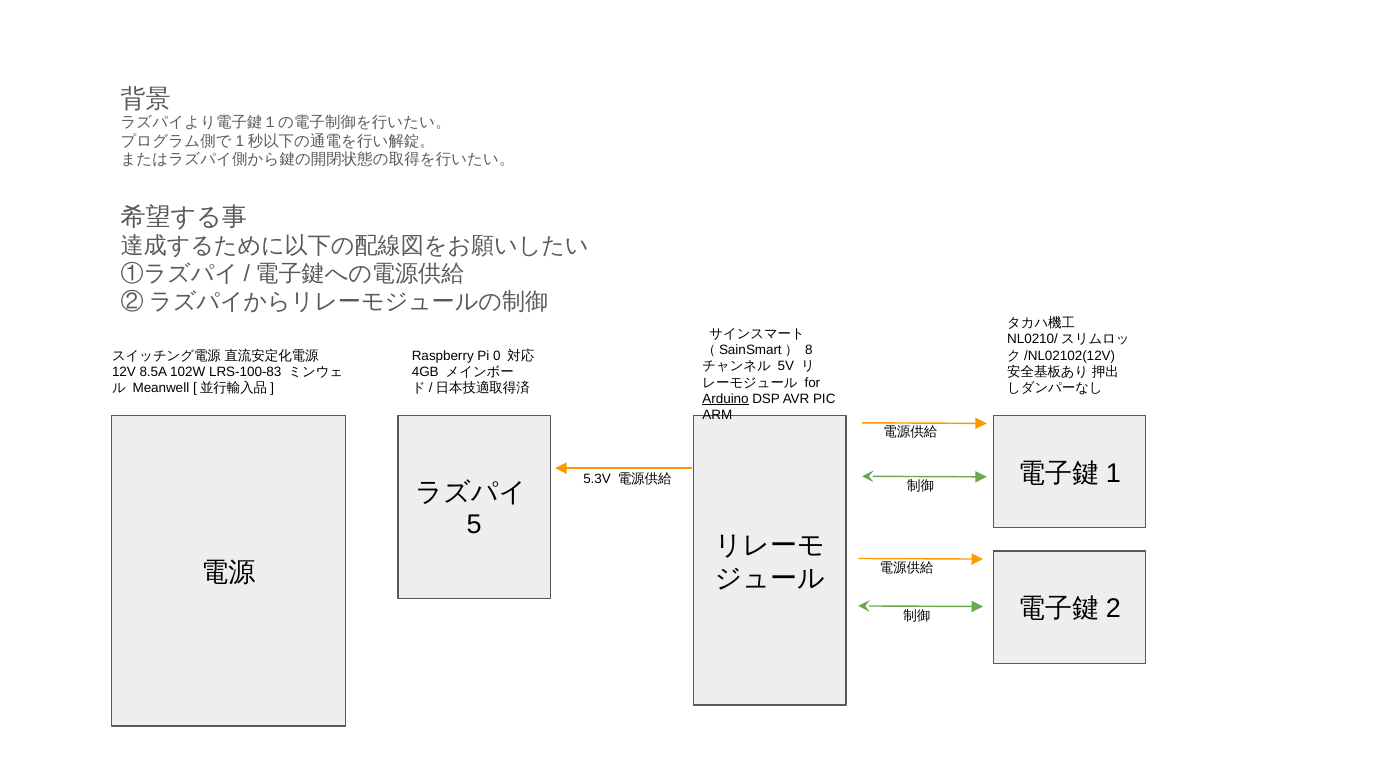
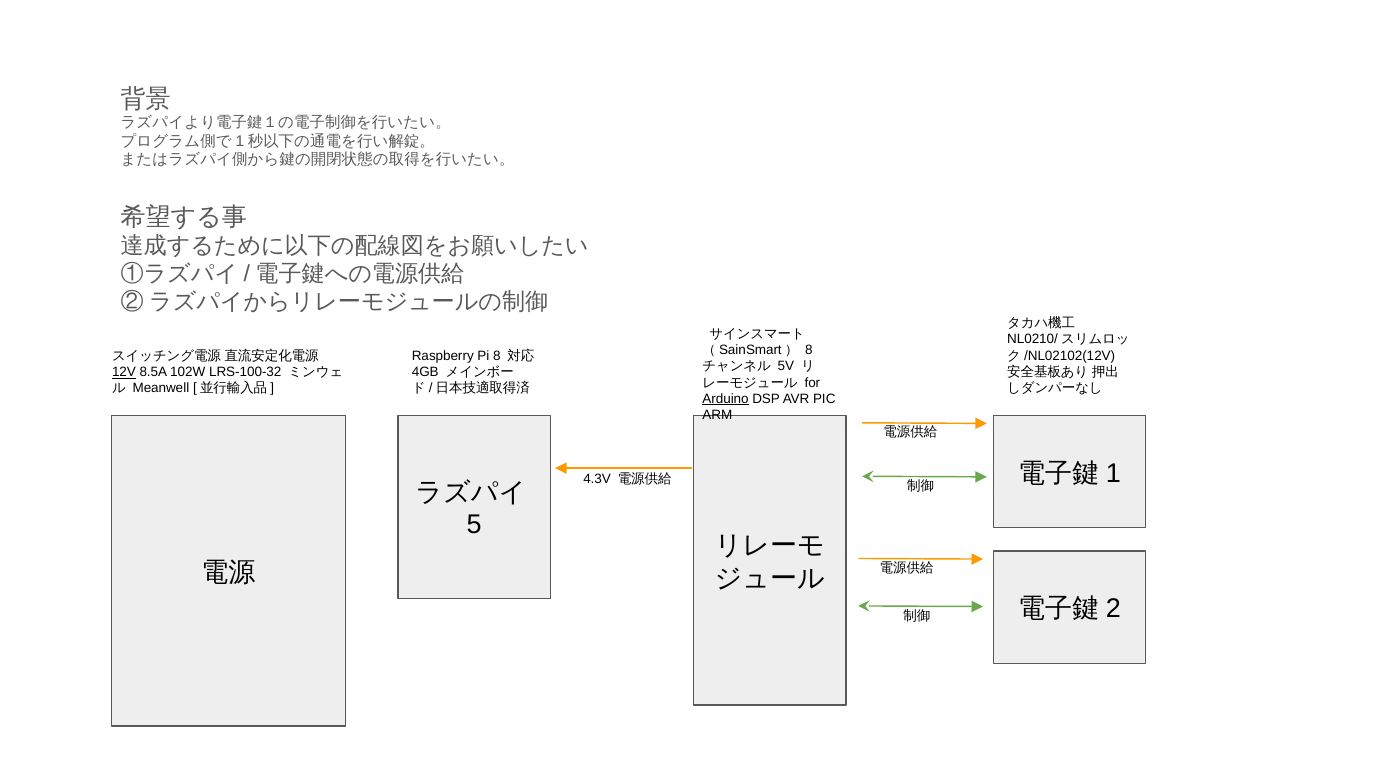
Pi 0: 0 -> 8 (497, 356)
12V underline: none -> present (124, 372)
LRS-100-83: LRS-100-83 -> LRS-100-32 (245, 372)
5.3V: 5.3V -> 4.3V (597, 479)
